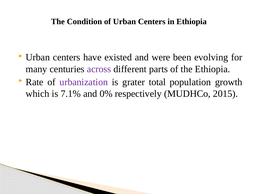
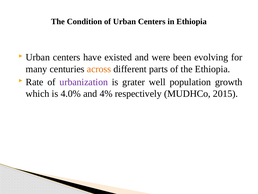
across colour: purple -> orange (99, 69)
total: total -> well (157, 82)
7.1%: 7.1% -> 4.0% (71, 93)
0%: 0% -> 4% (106, 93)
